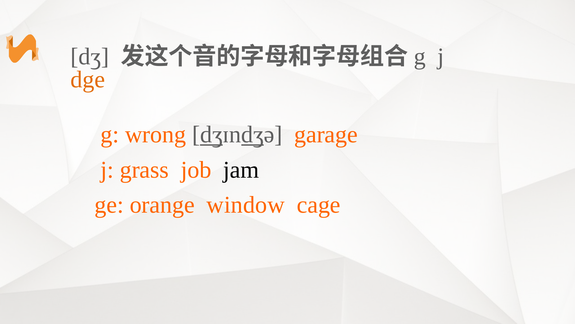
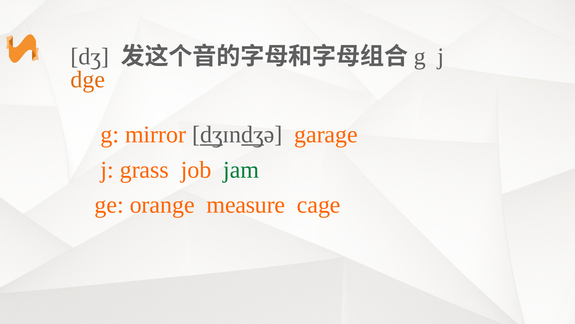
wrong: wrong -> mirror (156, 134)
jam colour: black -> green (241, 169)
window: window -> measure (246, 204)
